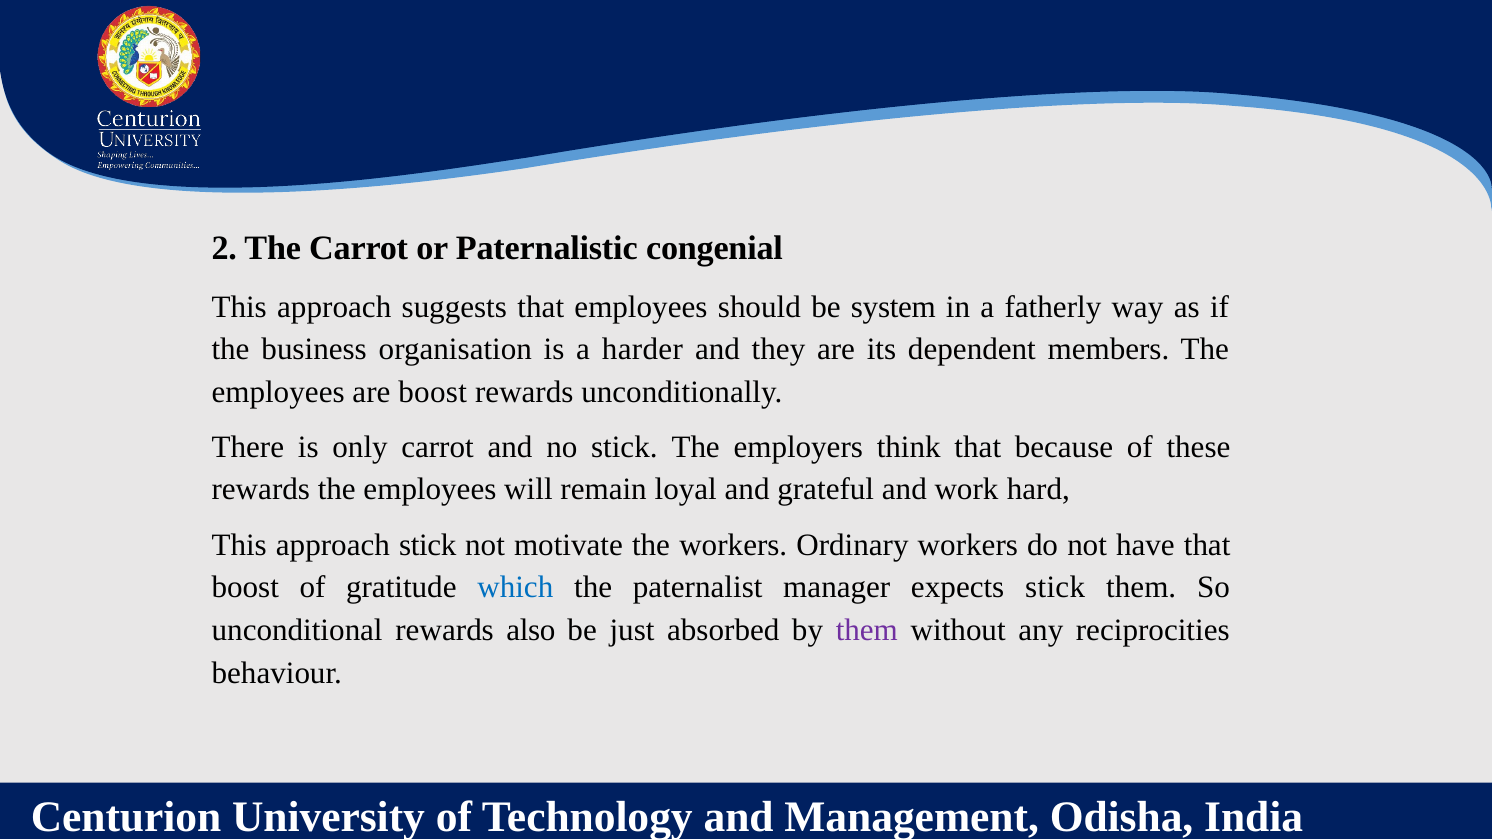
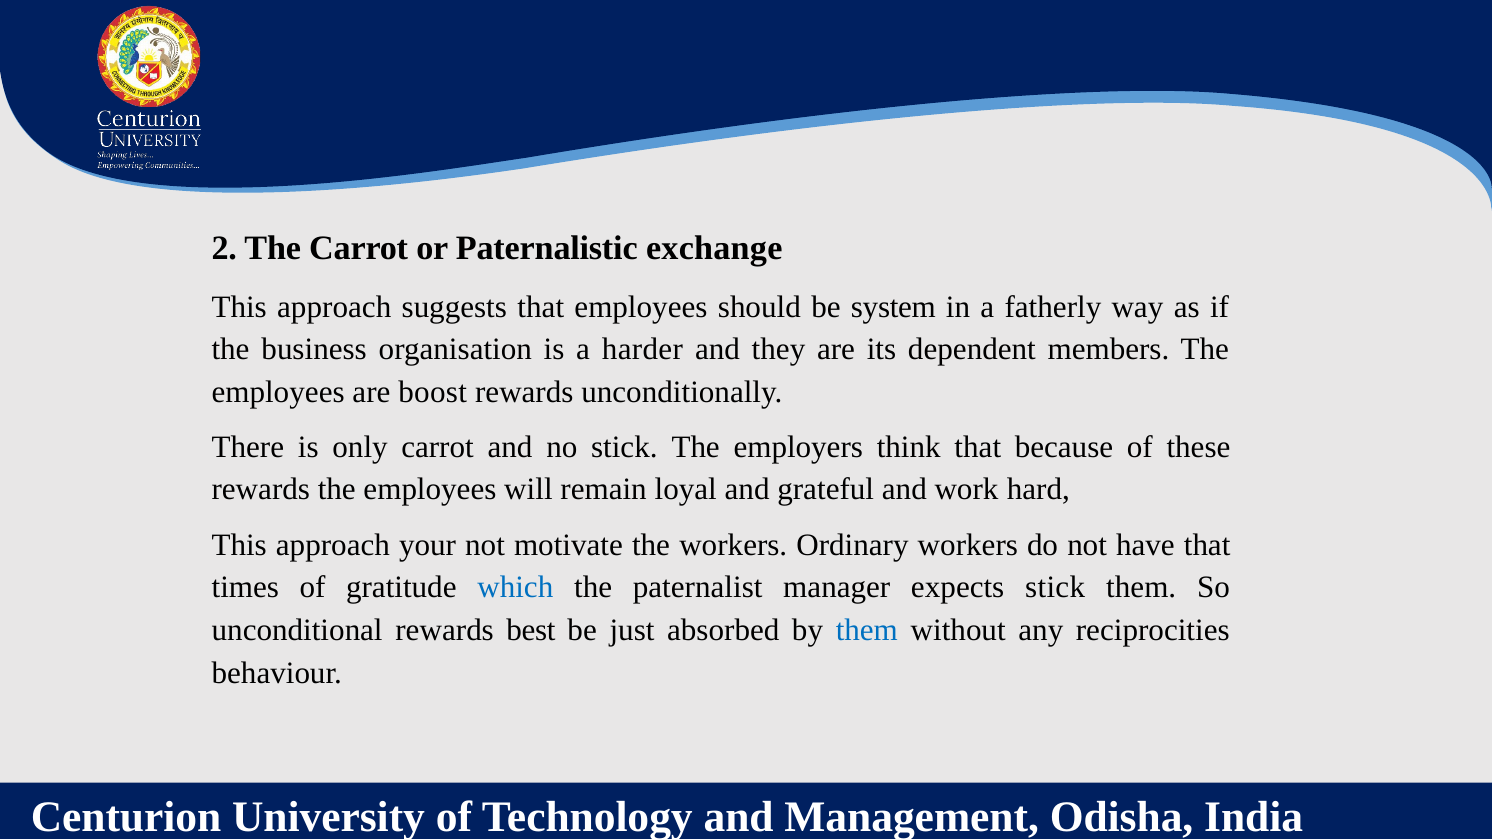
congenial: congenial -> exchange (714, 248)
approach stick: stick -> your (428, 545)
boost: boost -> times (245, 588)
also: also -> best (531, 631)
them colour: purple -> blue (867, 631)
